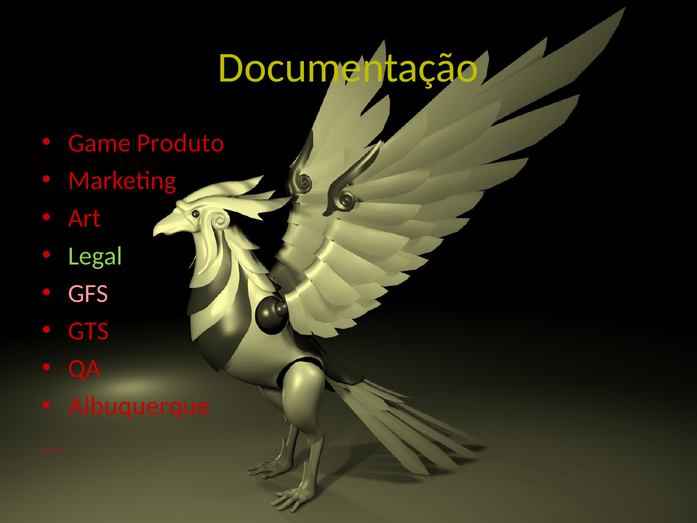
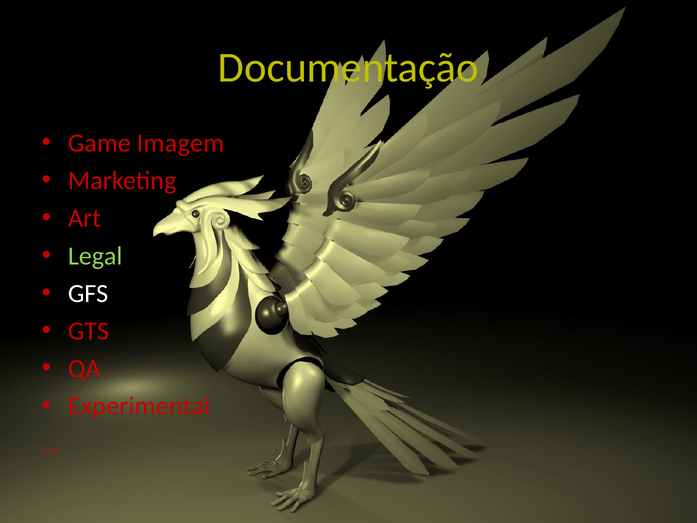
Produto: Produto -> Imagem (180, 143)
GFS colour: pink -> white (88, 293)
Albuquerque: Albuquerque -> Experimental (139, 406)
